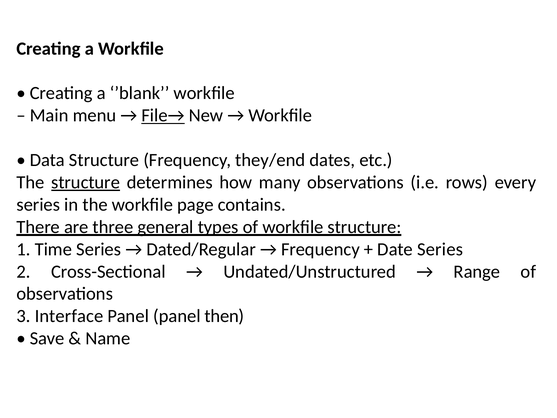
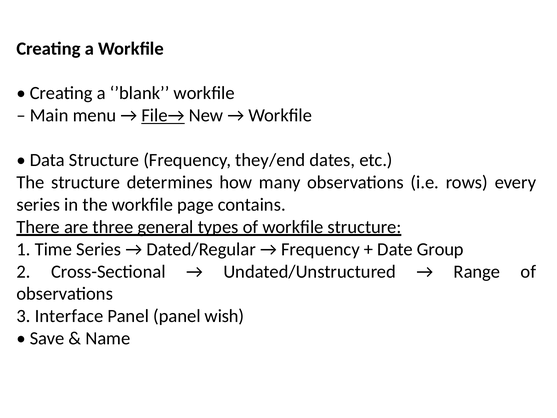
structure underline: present -> none (86, 182)
Date Series: Series -> Group (440, 249)
then: then -> wish (224, 316)
